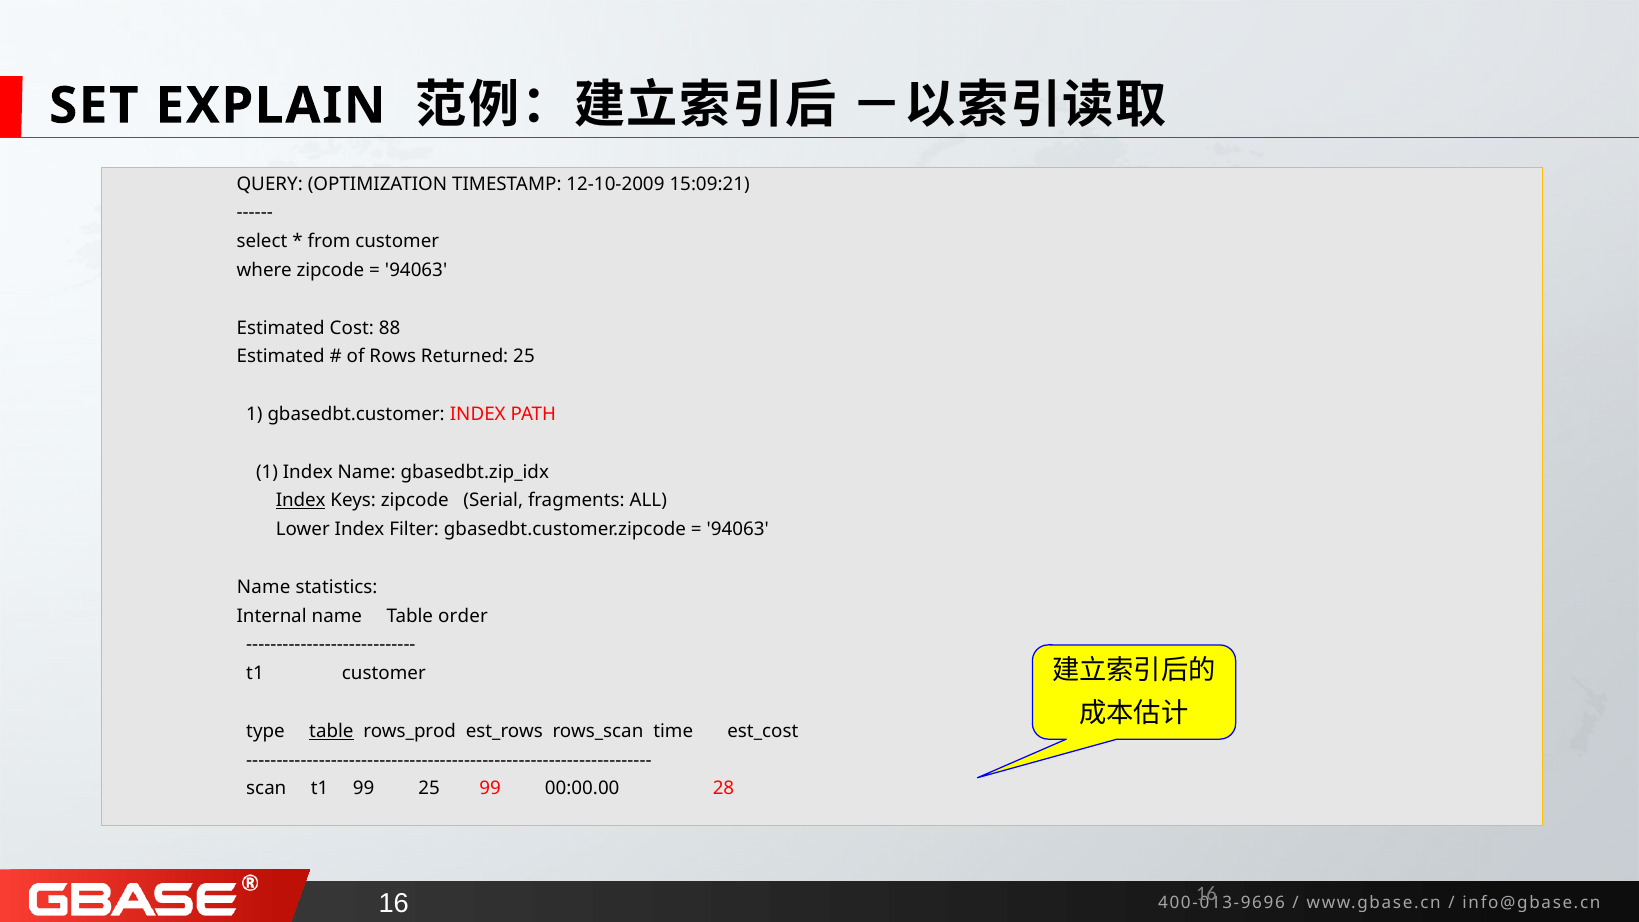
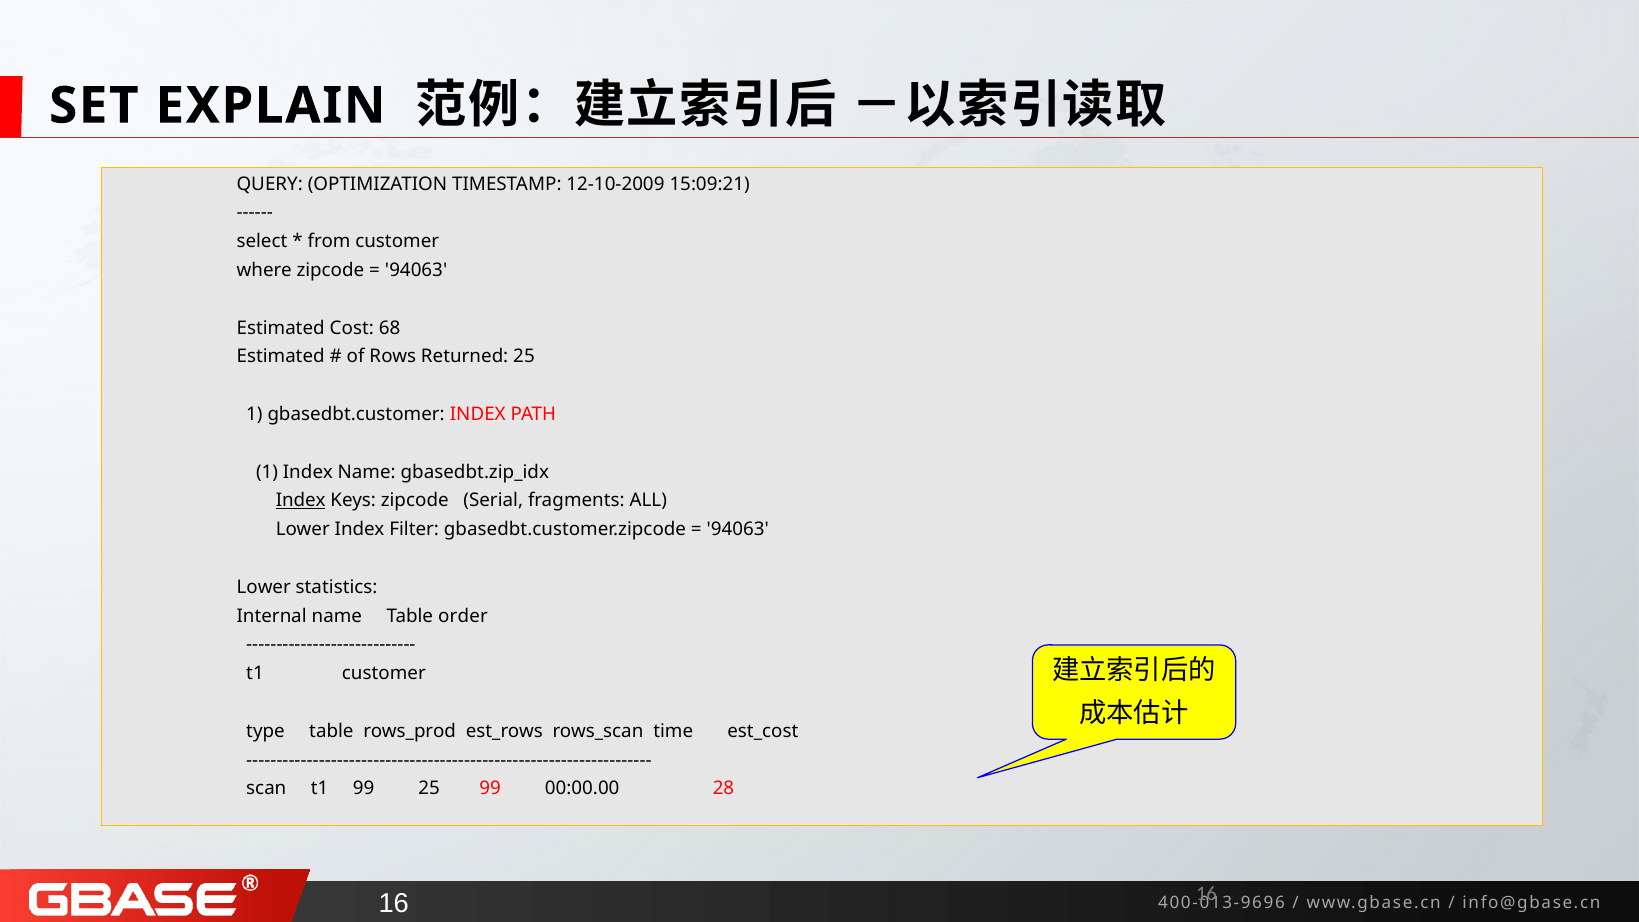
88: 88 -> 68 (390, 328)
Name: Name -> Lower (264, 587)
table underline: present -> none (331, 731)
